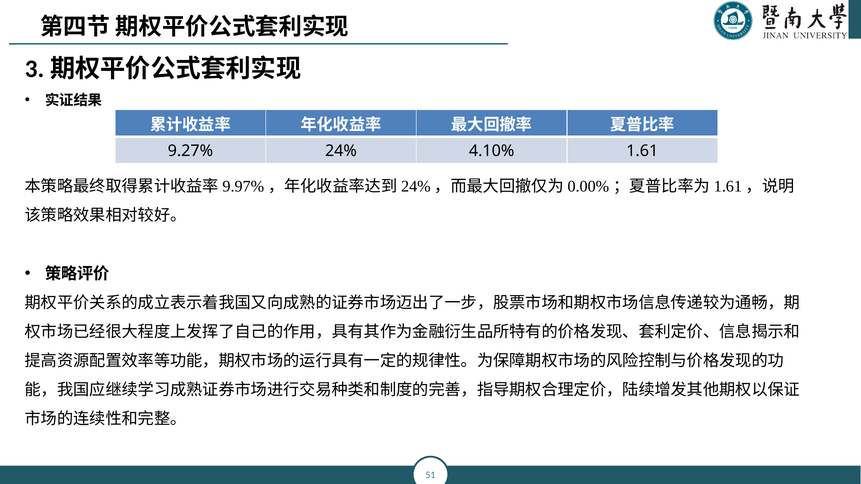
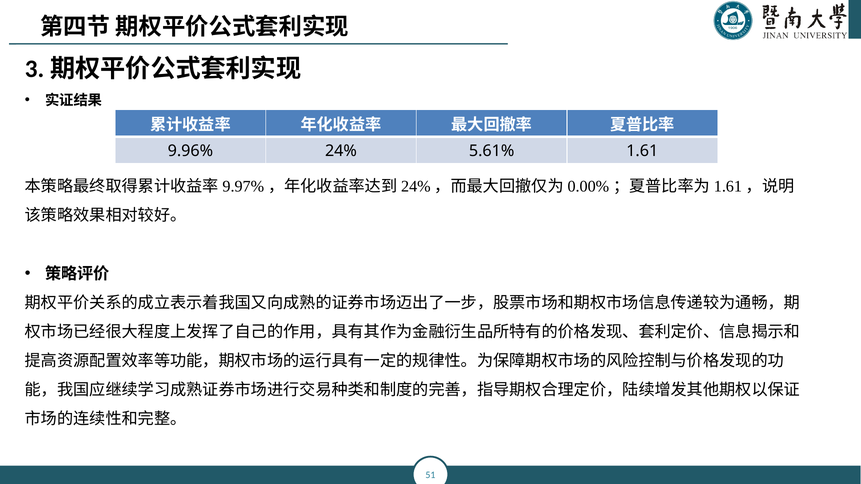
9.27%: 9.27% -> 9.96% (190, 151)
4.10%: 4.10% -> 5.61% (492, 151)
